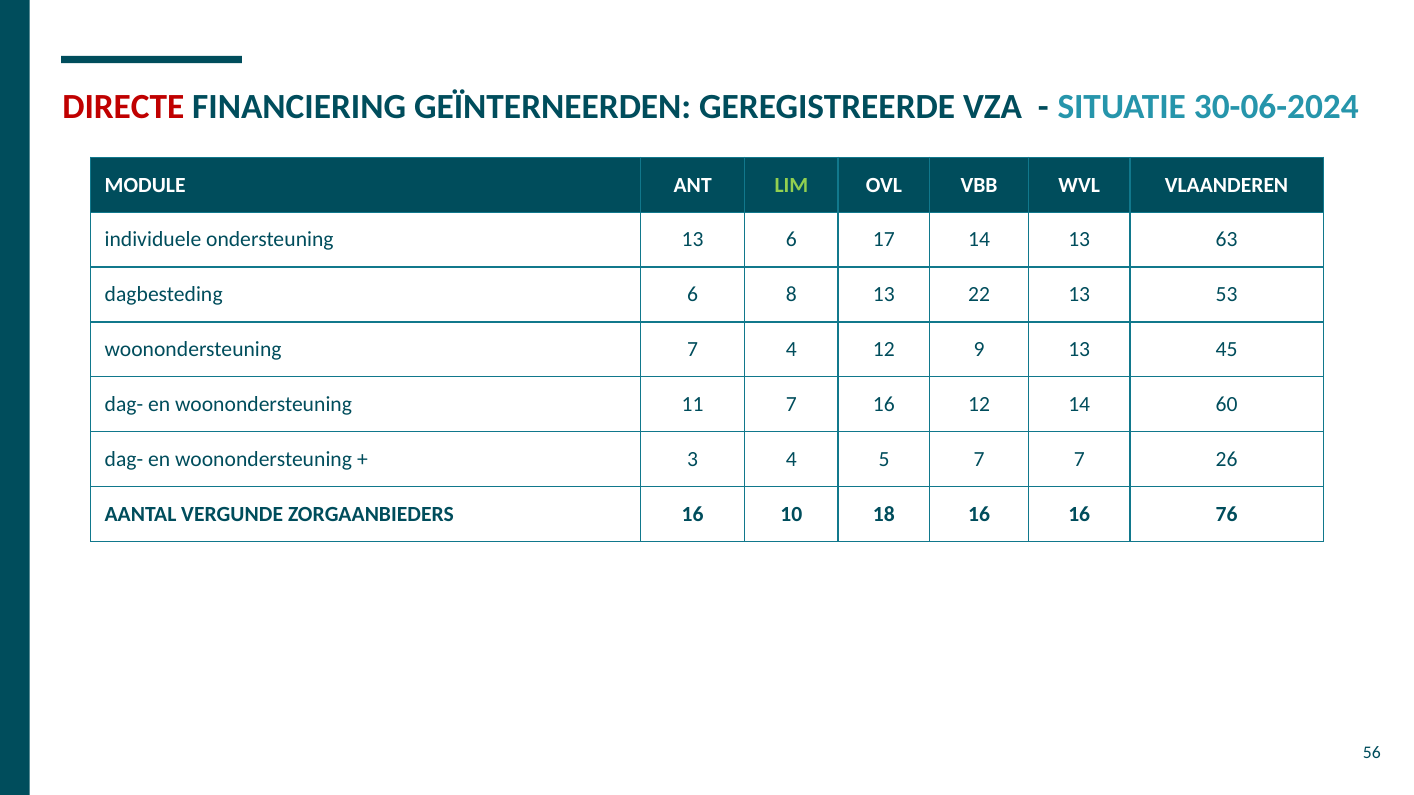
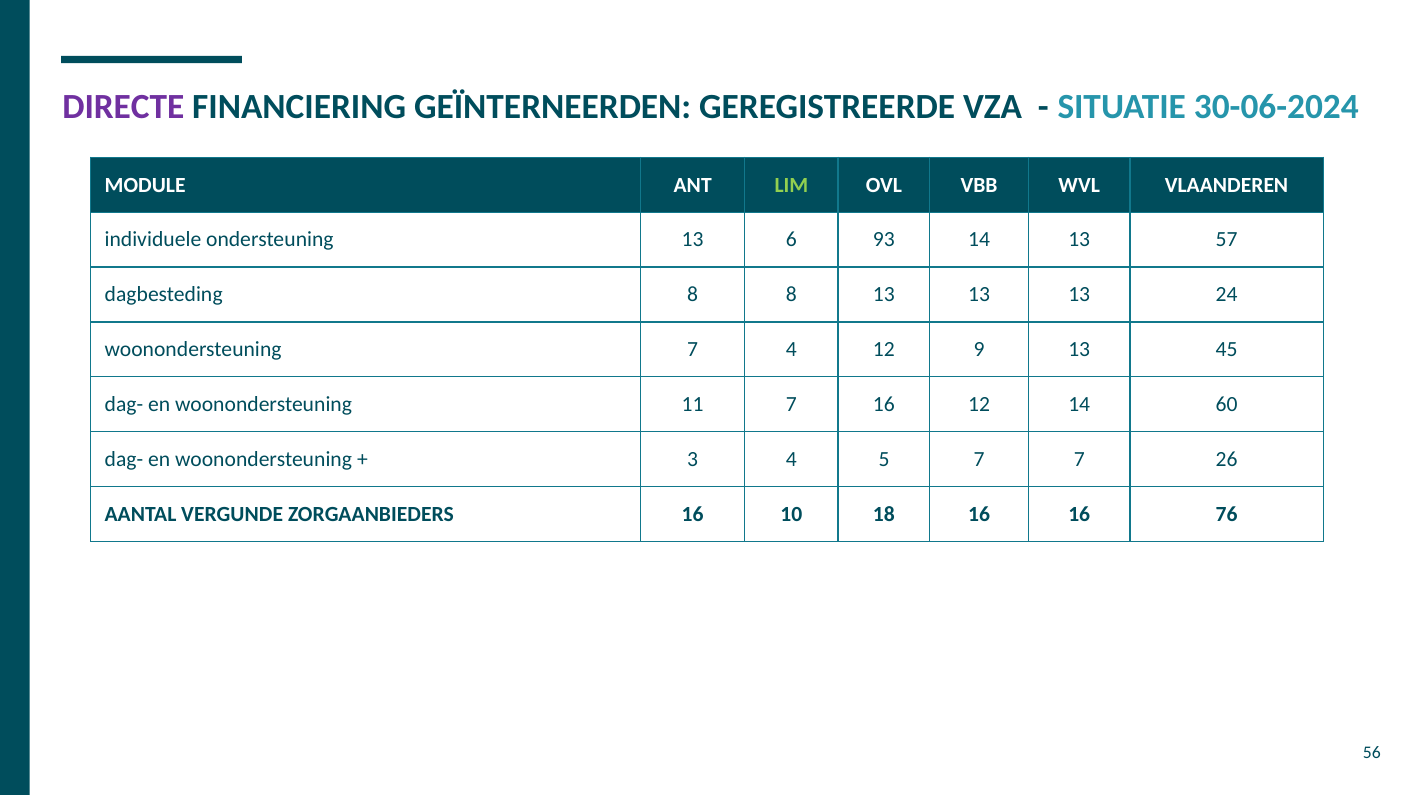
DIRECTE colour: red -> purple (123, 107)
17: 17 -> 93 (884, 240)
63: 63 -> 57 (1227, 240)
dagbesteding 6: 6 -> 8 (693, 295)
8 13 22: 22 -> 13 (979, 295)
53: 53 -> 24 (1227, 295)
